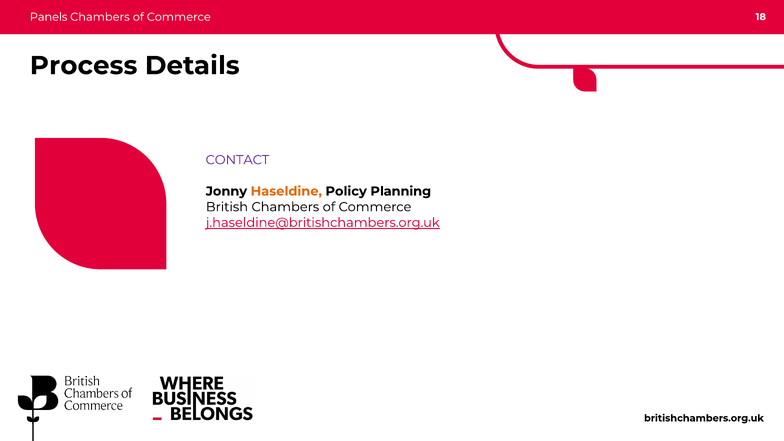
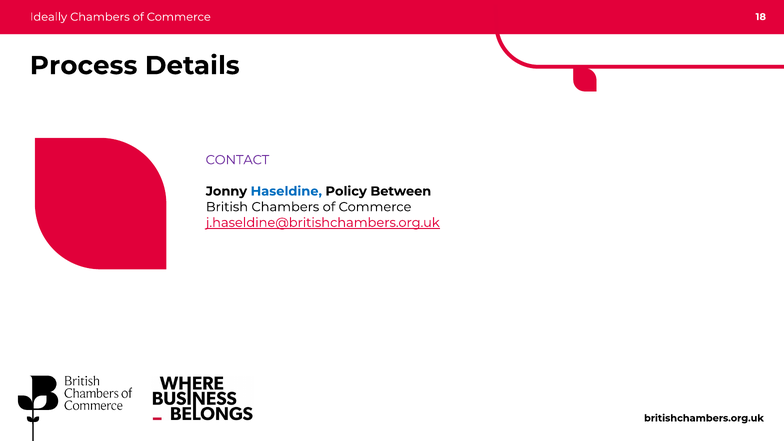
Panels: Panels -> Ideally (49, 17)
Haseldine colour: orange -> blue (286, 191)
Planning: Planning -> Between (401, 191)
